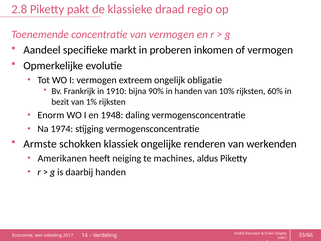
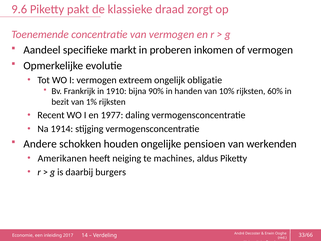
2.8: 2.8 -> 9.6 (19, 9)
regio: regio -> zorgt (200, 9)
Enorm: Enorm -> Recent (51, 115)
1948: 1948 -> 1977 (112, 115)
1974: 1974 -> 1914 (62, 129)
Armste: Armste -> Andere (40, 144)
klassiek: klassiek -> houden (121, 144)
renderen: renderen -> pensioen (205, 144)
daarbij handen: handen -> burgers (111, 172)
